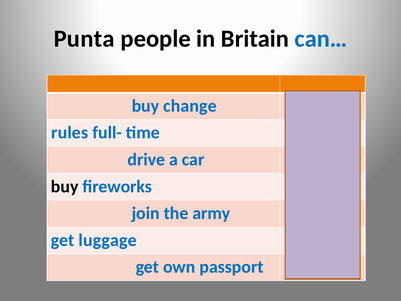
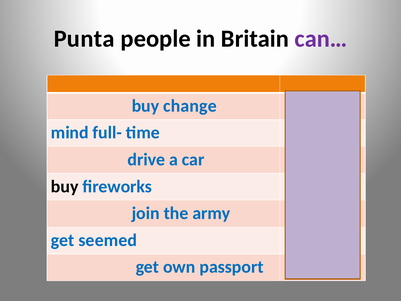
can… colour: blue -> purple (321, 39)
rules: rules -> mind (70, 133)
luggage: luggage -> seemed (108, 240)
